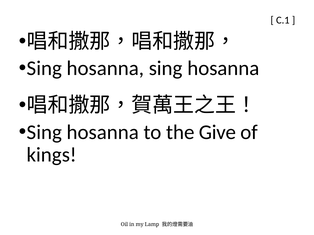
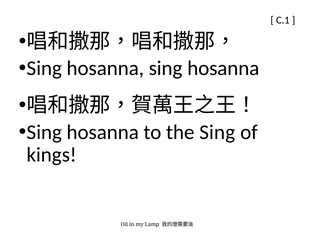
the Give: Give -> Sing (217, 132)
